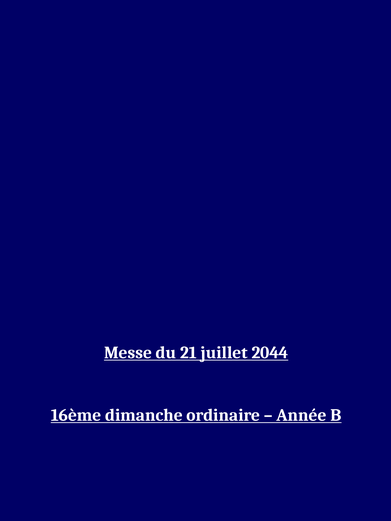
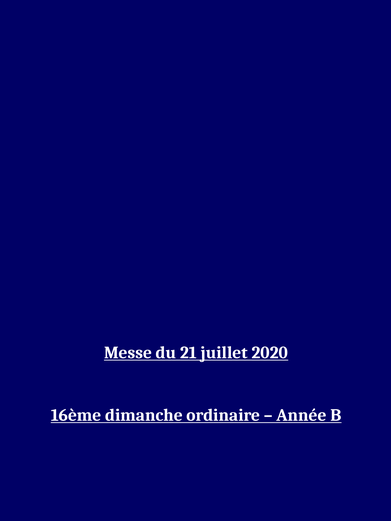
2044: 2044 -> 2020 (270, 353)
